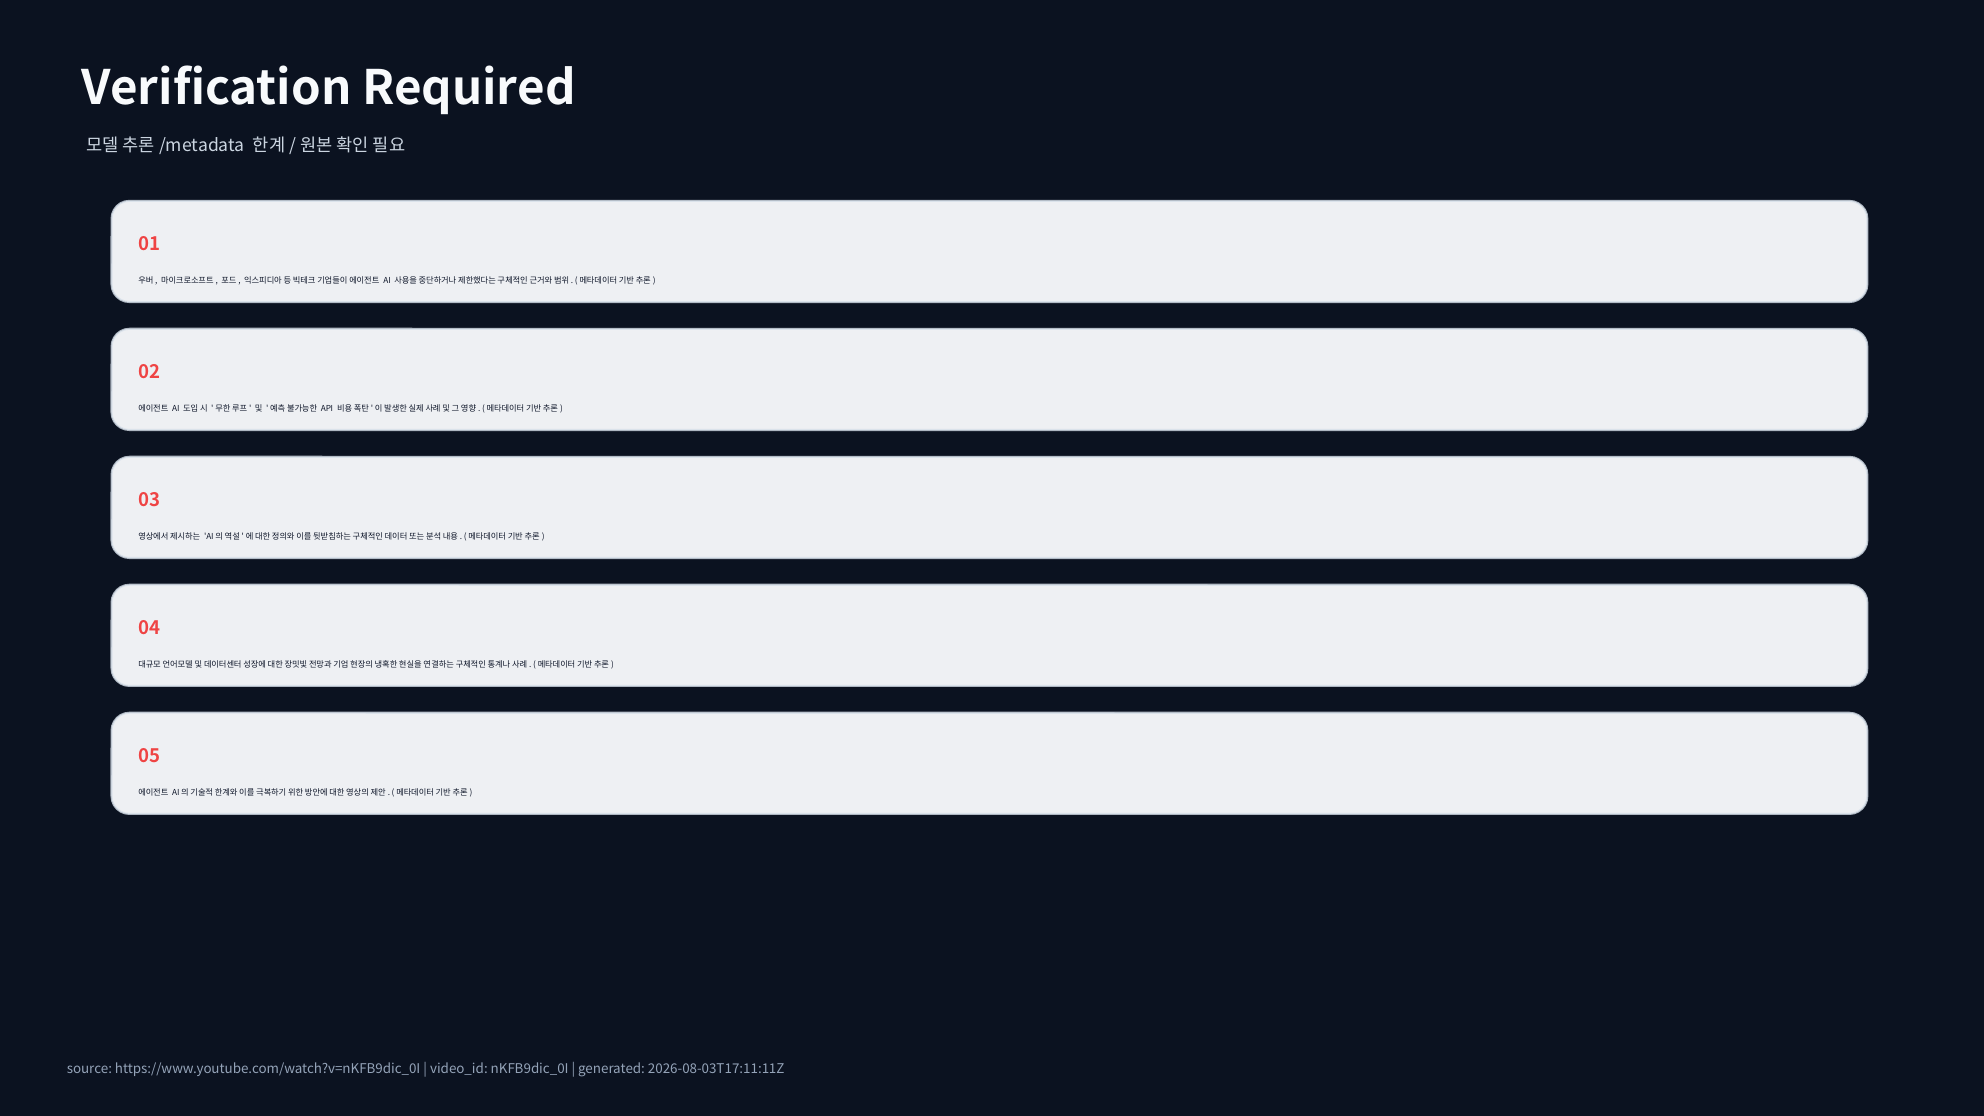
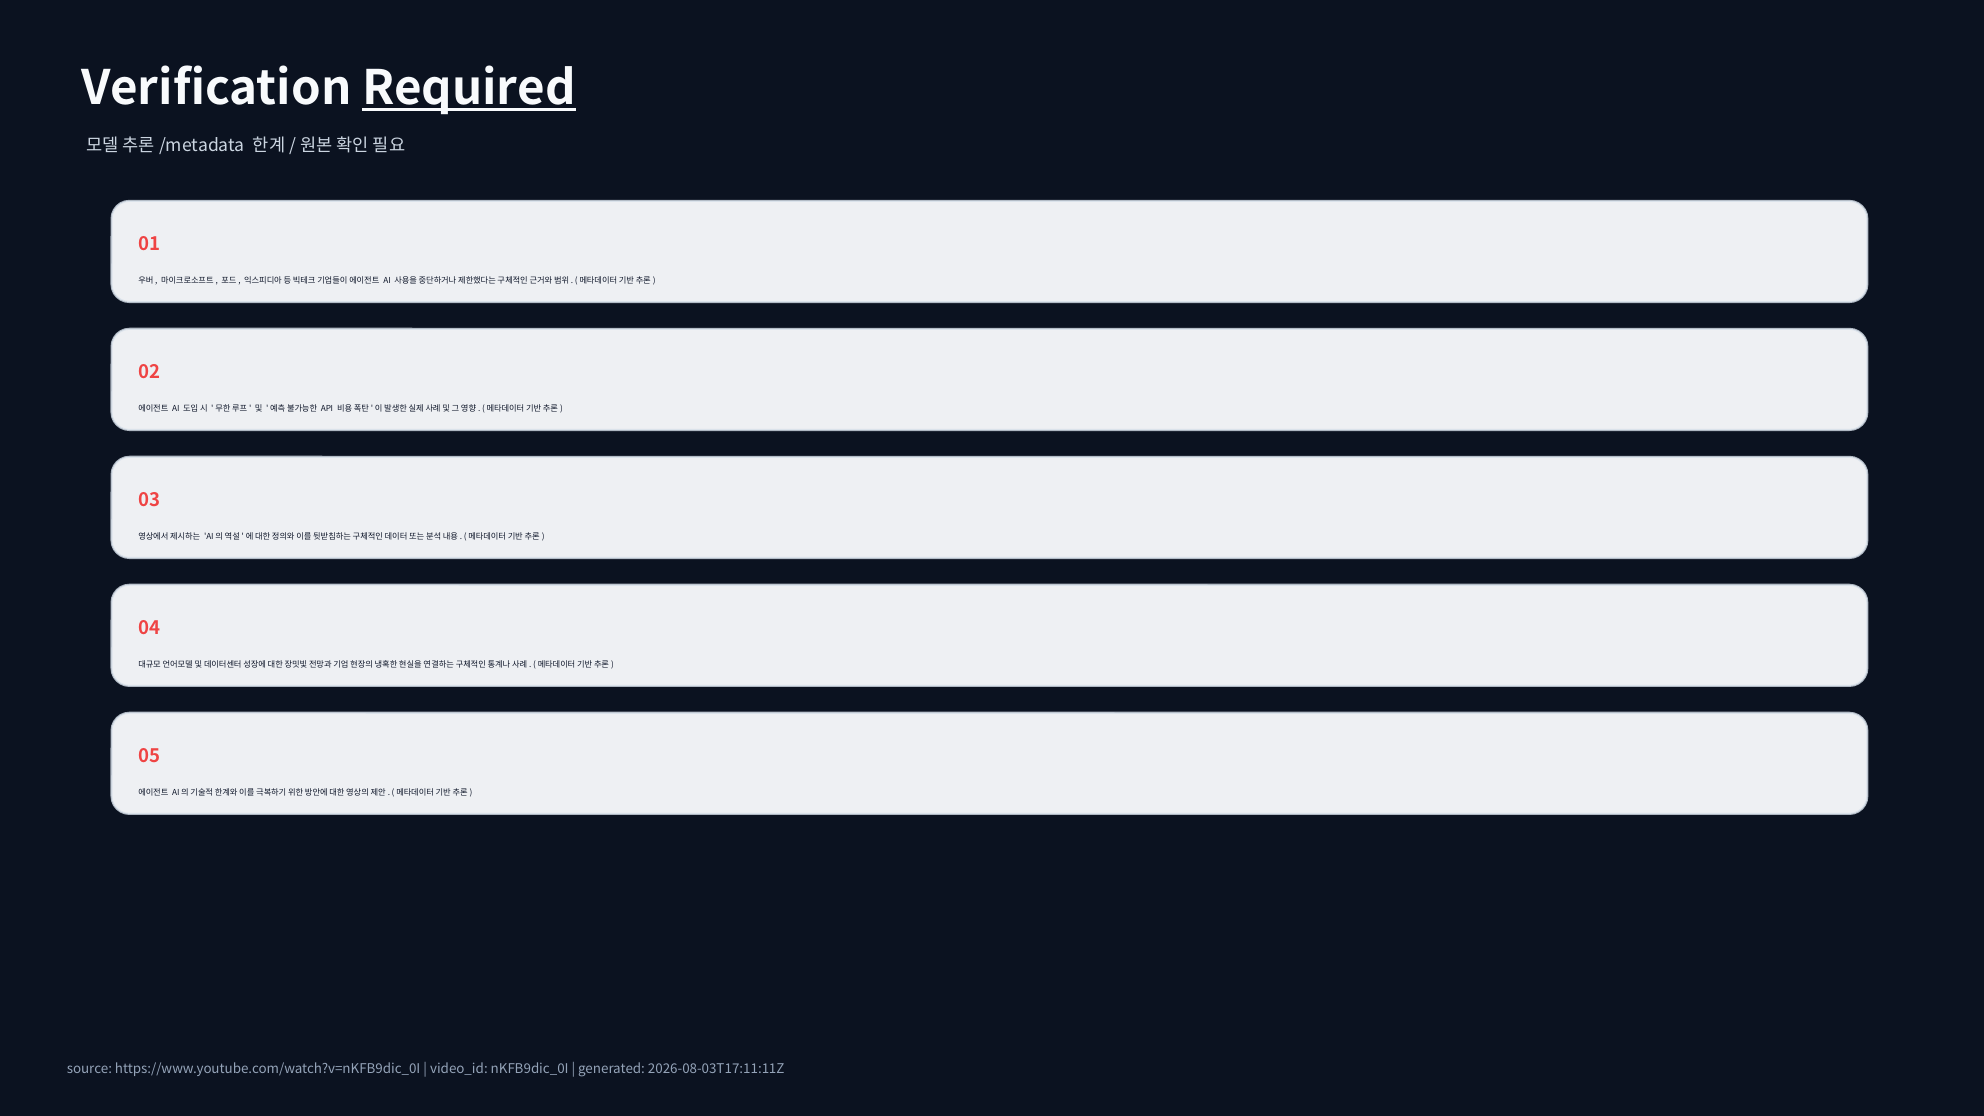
Required underline: none -> present (469, 89)
